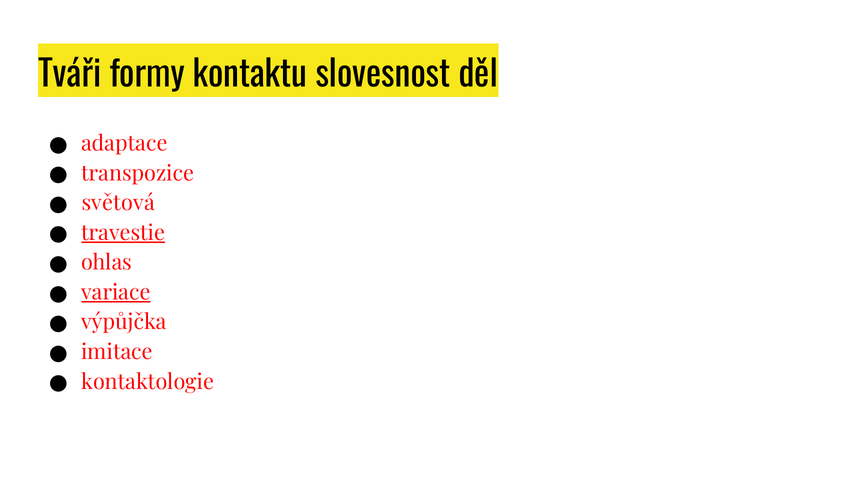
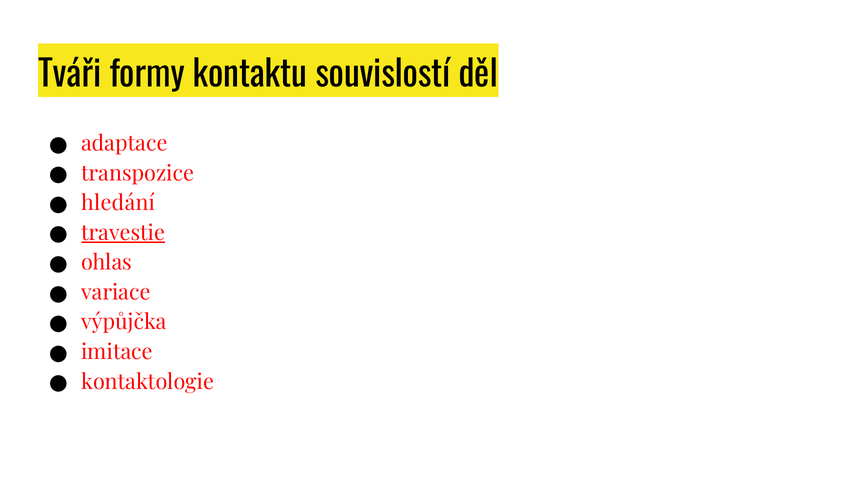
slovesnost: slovesnost -> souvislostí (383, 75)
světová: světová -> hledání (118, 203)
variace underline: present -> none (116, 293)
